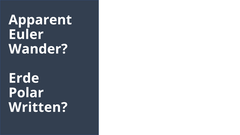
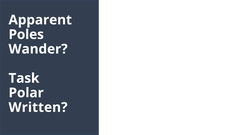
Euler: Euler -> Poles (26, 35)
Erde: Erde -> Task (24, 78)
